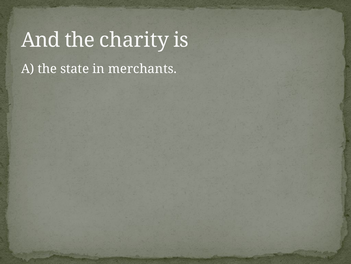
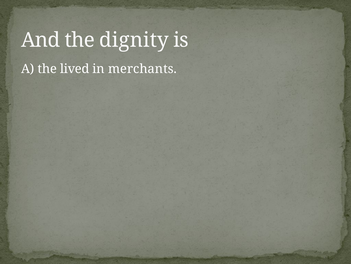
charity: charity -> dignity (134, 40)
state: state -> lived (75, 69)
